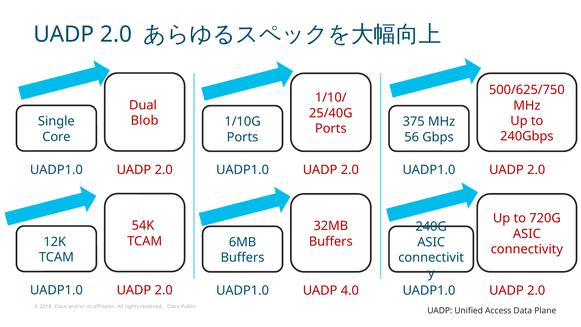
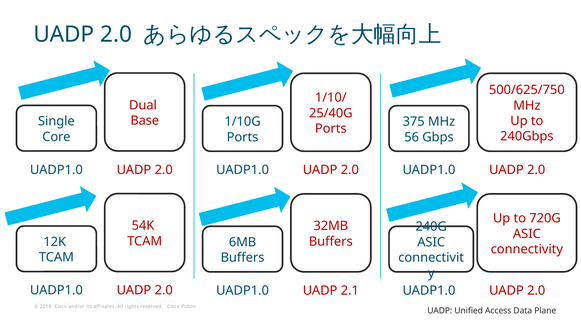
Blob: Blob -> Base (145, 121)
4.0: 4.0 -> 2.1 (350, 290)
